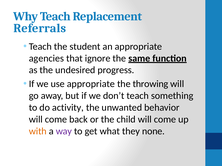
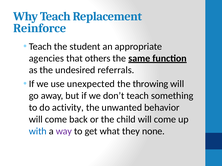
Referrals: Referrals -> Reinforce (40, 28)
ignore: ignore -> others (98, 58)
progress: progress -> referrals (116, 70)
use appropriate: appropriate -> unexpected (91, 84)
with colour: orange -> blue (38, 132)
